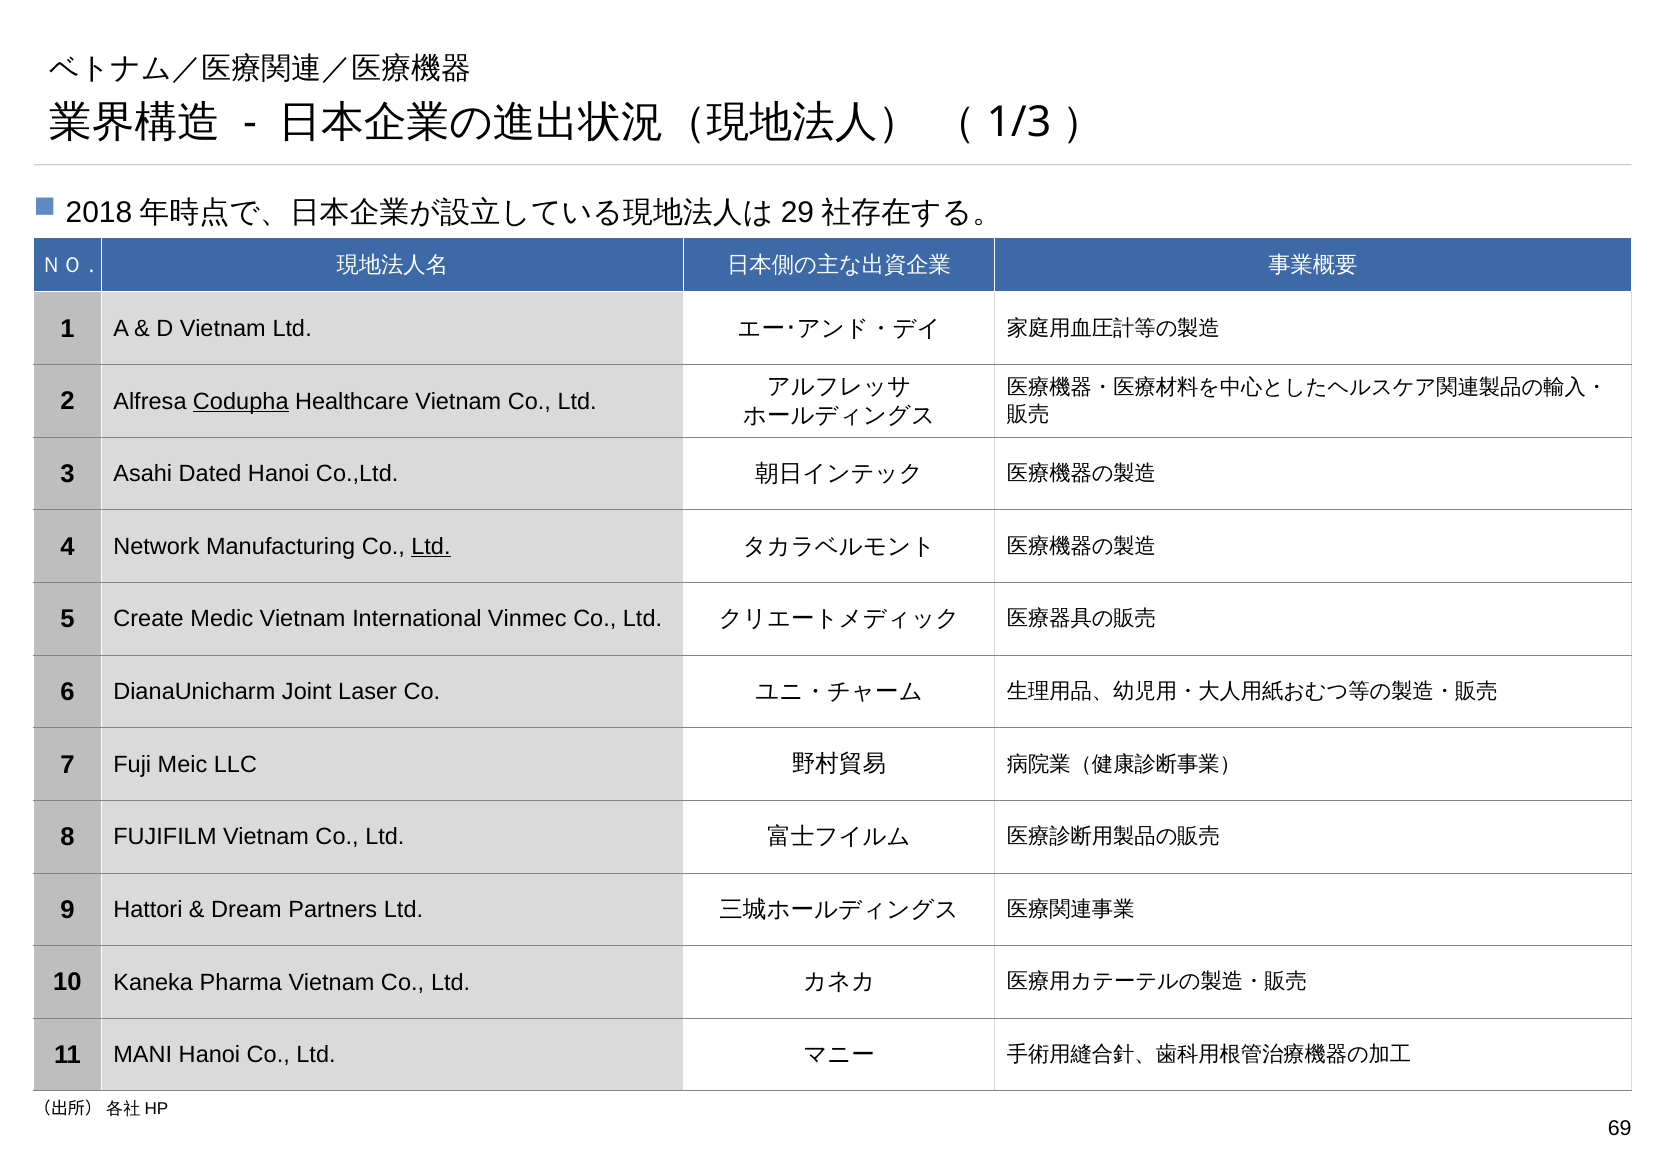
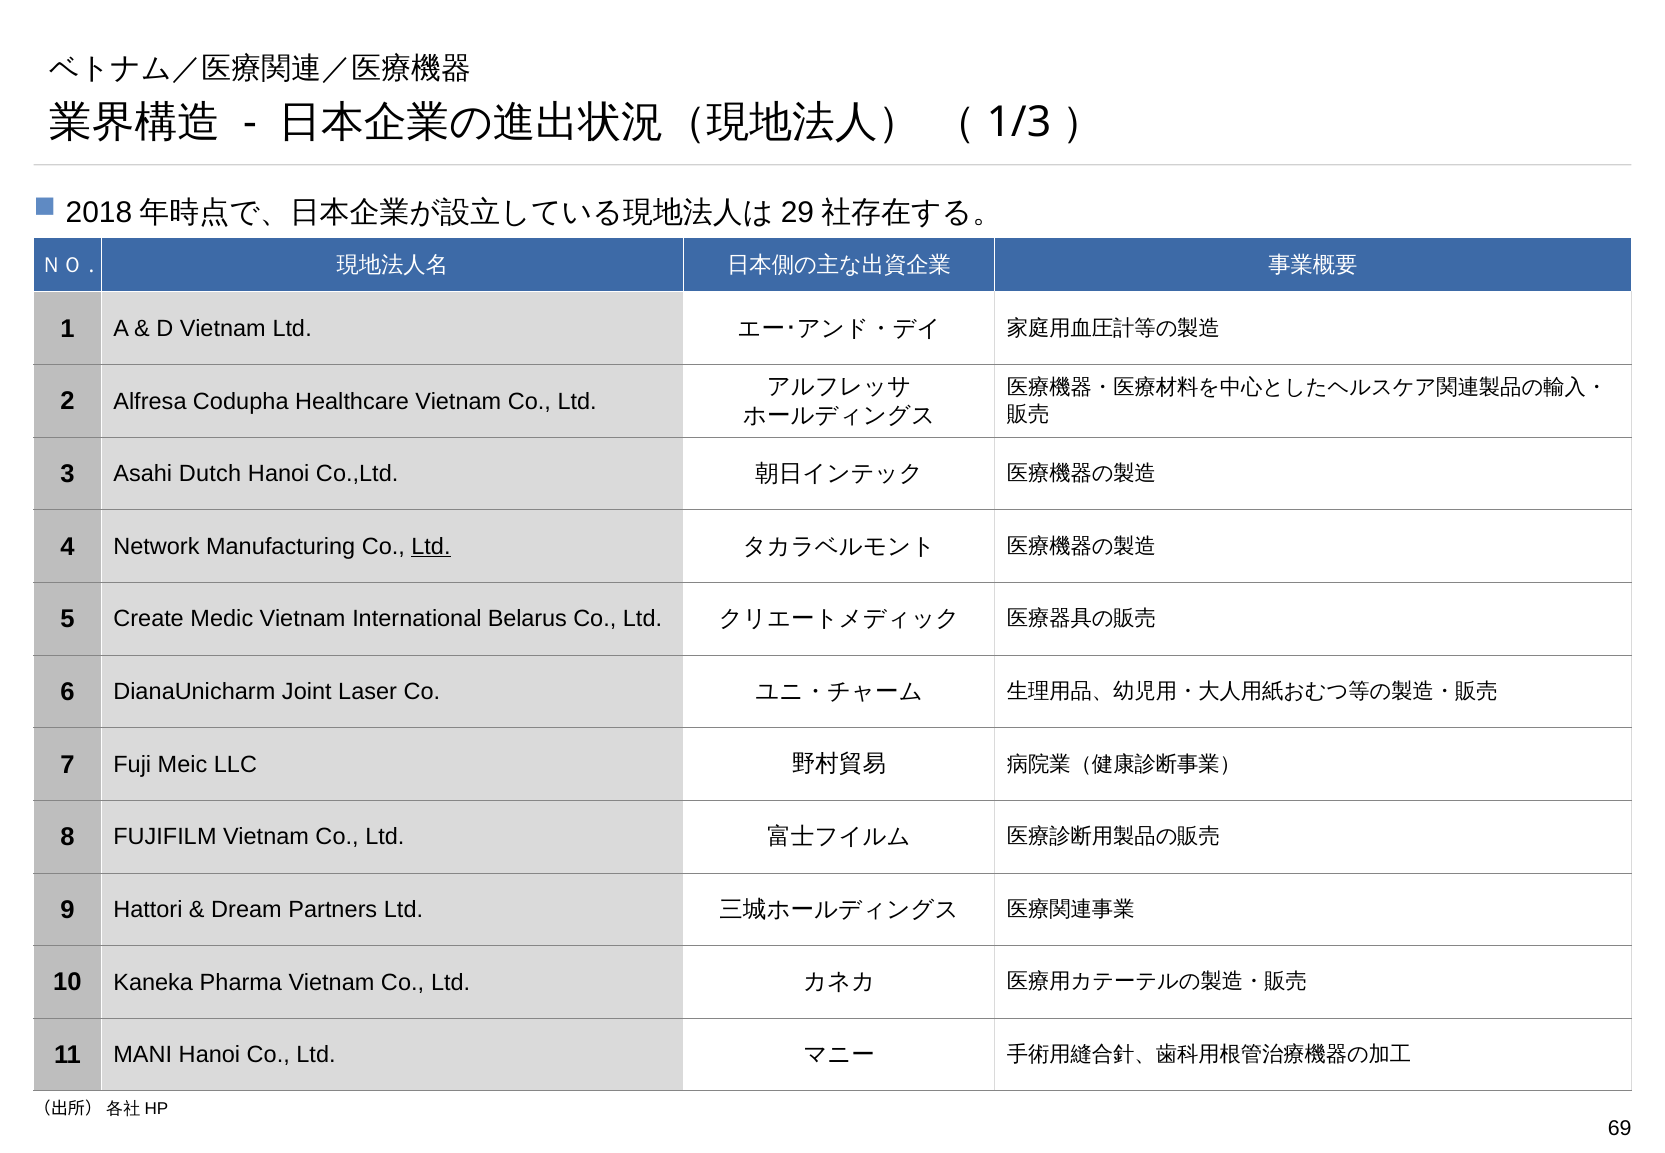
Codupha underline: present -> none (241, 401)
Dated: Dated -> Dutch (210, 474)
Vinmec: Vinmec -> Belarus (527, 619)
